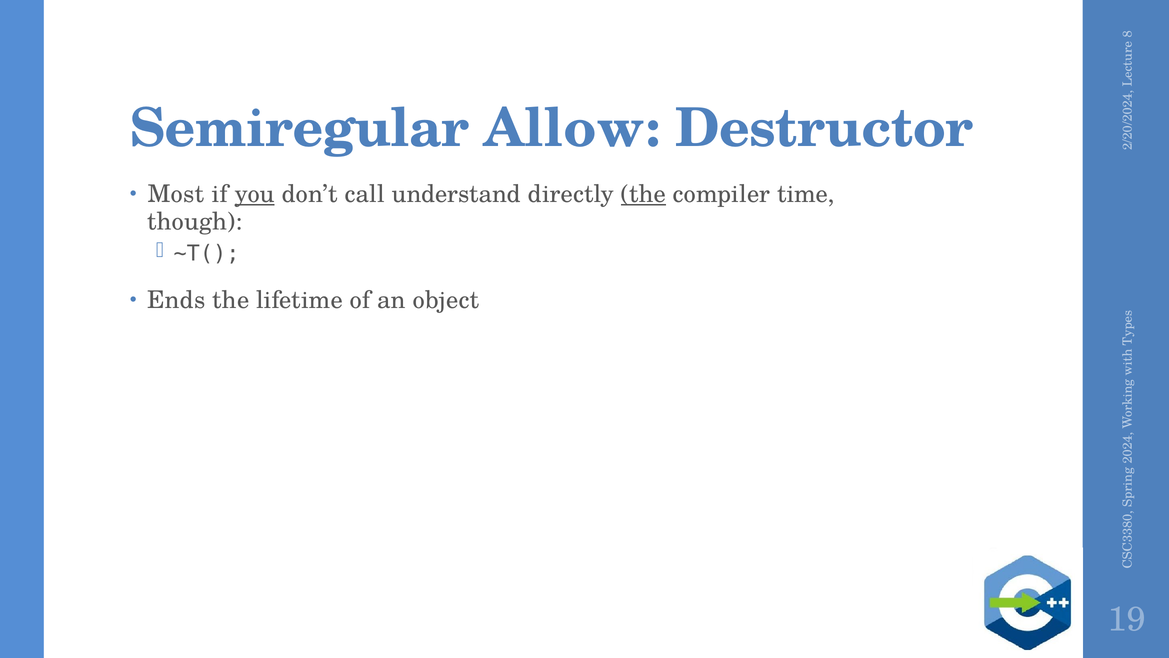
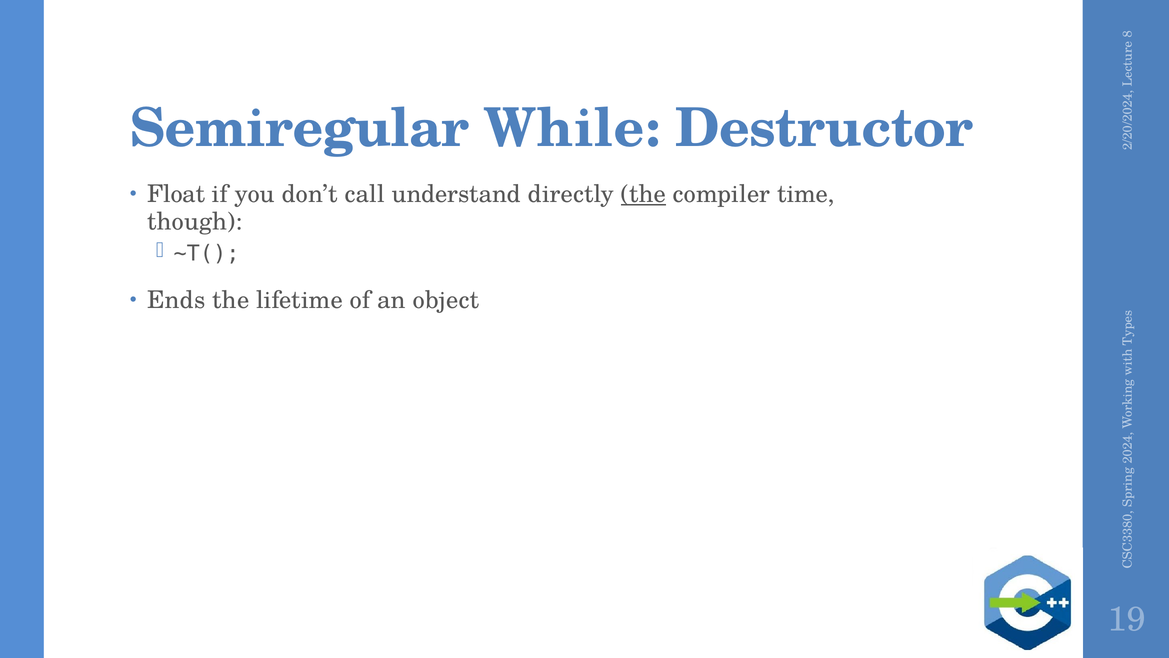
Allow: Allow -> While (572, 129)
Most: Most -> Float (176, 194)
you underline: present -> none (255, 194)
